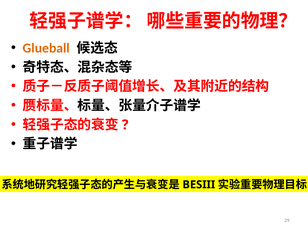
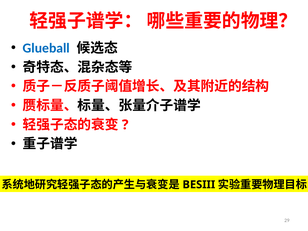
Glueball colour: orange -> blue (46, 48)
